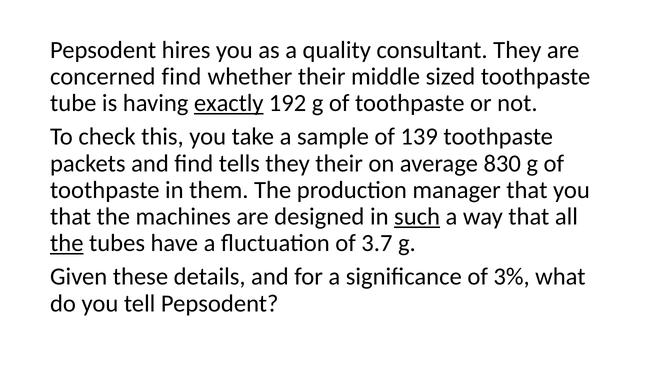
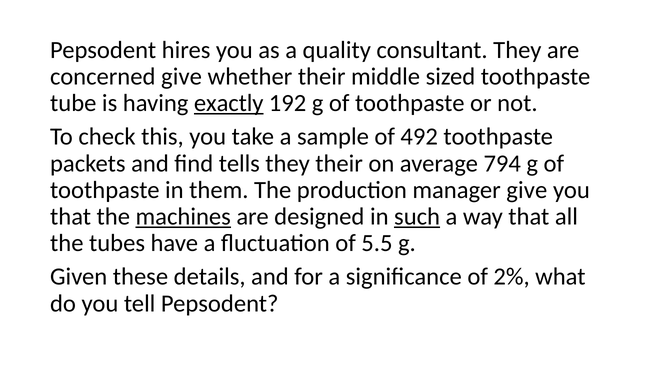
concerned find: find -> give (182, 77)
139: 139 -> 492 (419, 137)
830: 830 -> 794 (502, 163)
manager that: that -> give (527, 190)
machines underline: none -> present (183, 216)
the underline: present -> none (67, 243)
3.7: 3.7 -> 5.5 (377, 243)
3%: 3% -> 2% (512, 277)
